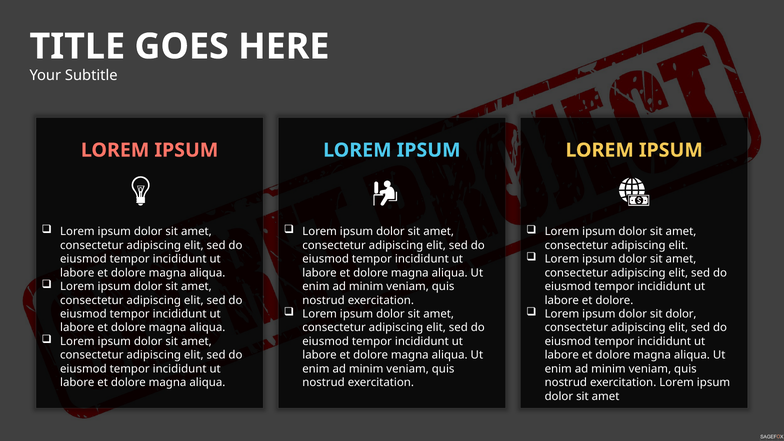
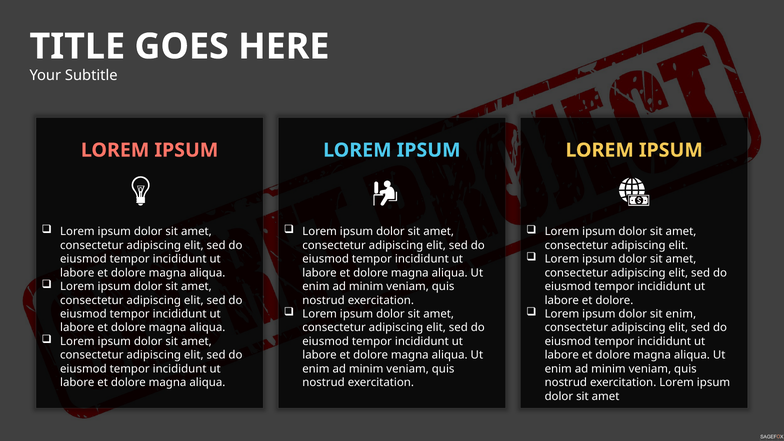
sit dolor: dolor -> enim (681, 314)
